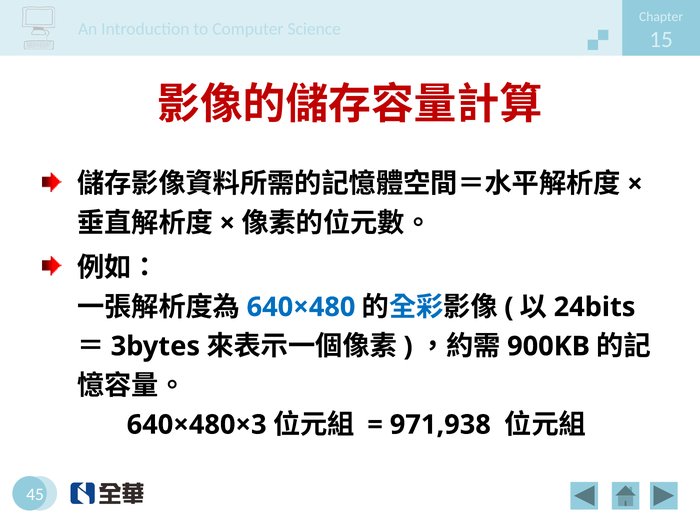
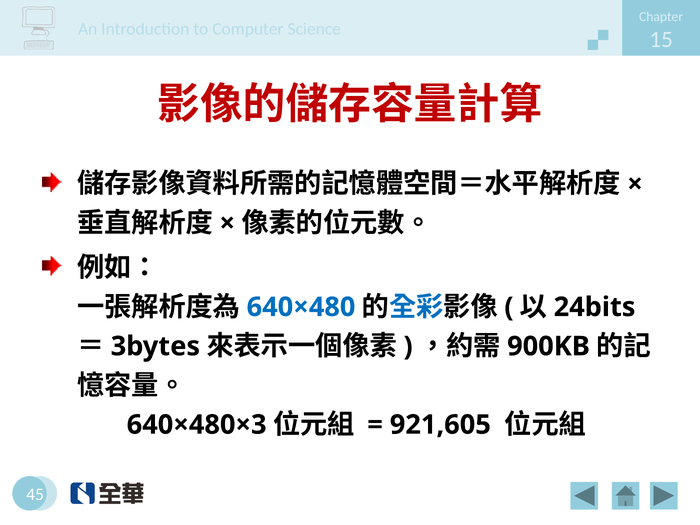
971,938: 971,938 -> 921,605 (440, 425)
